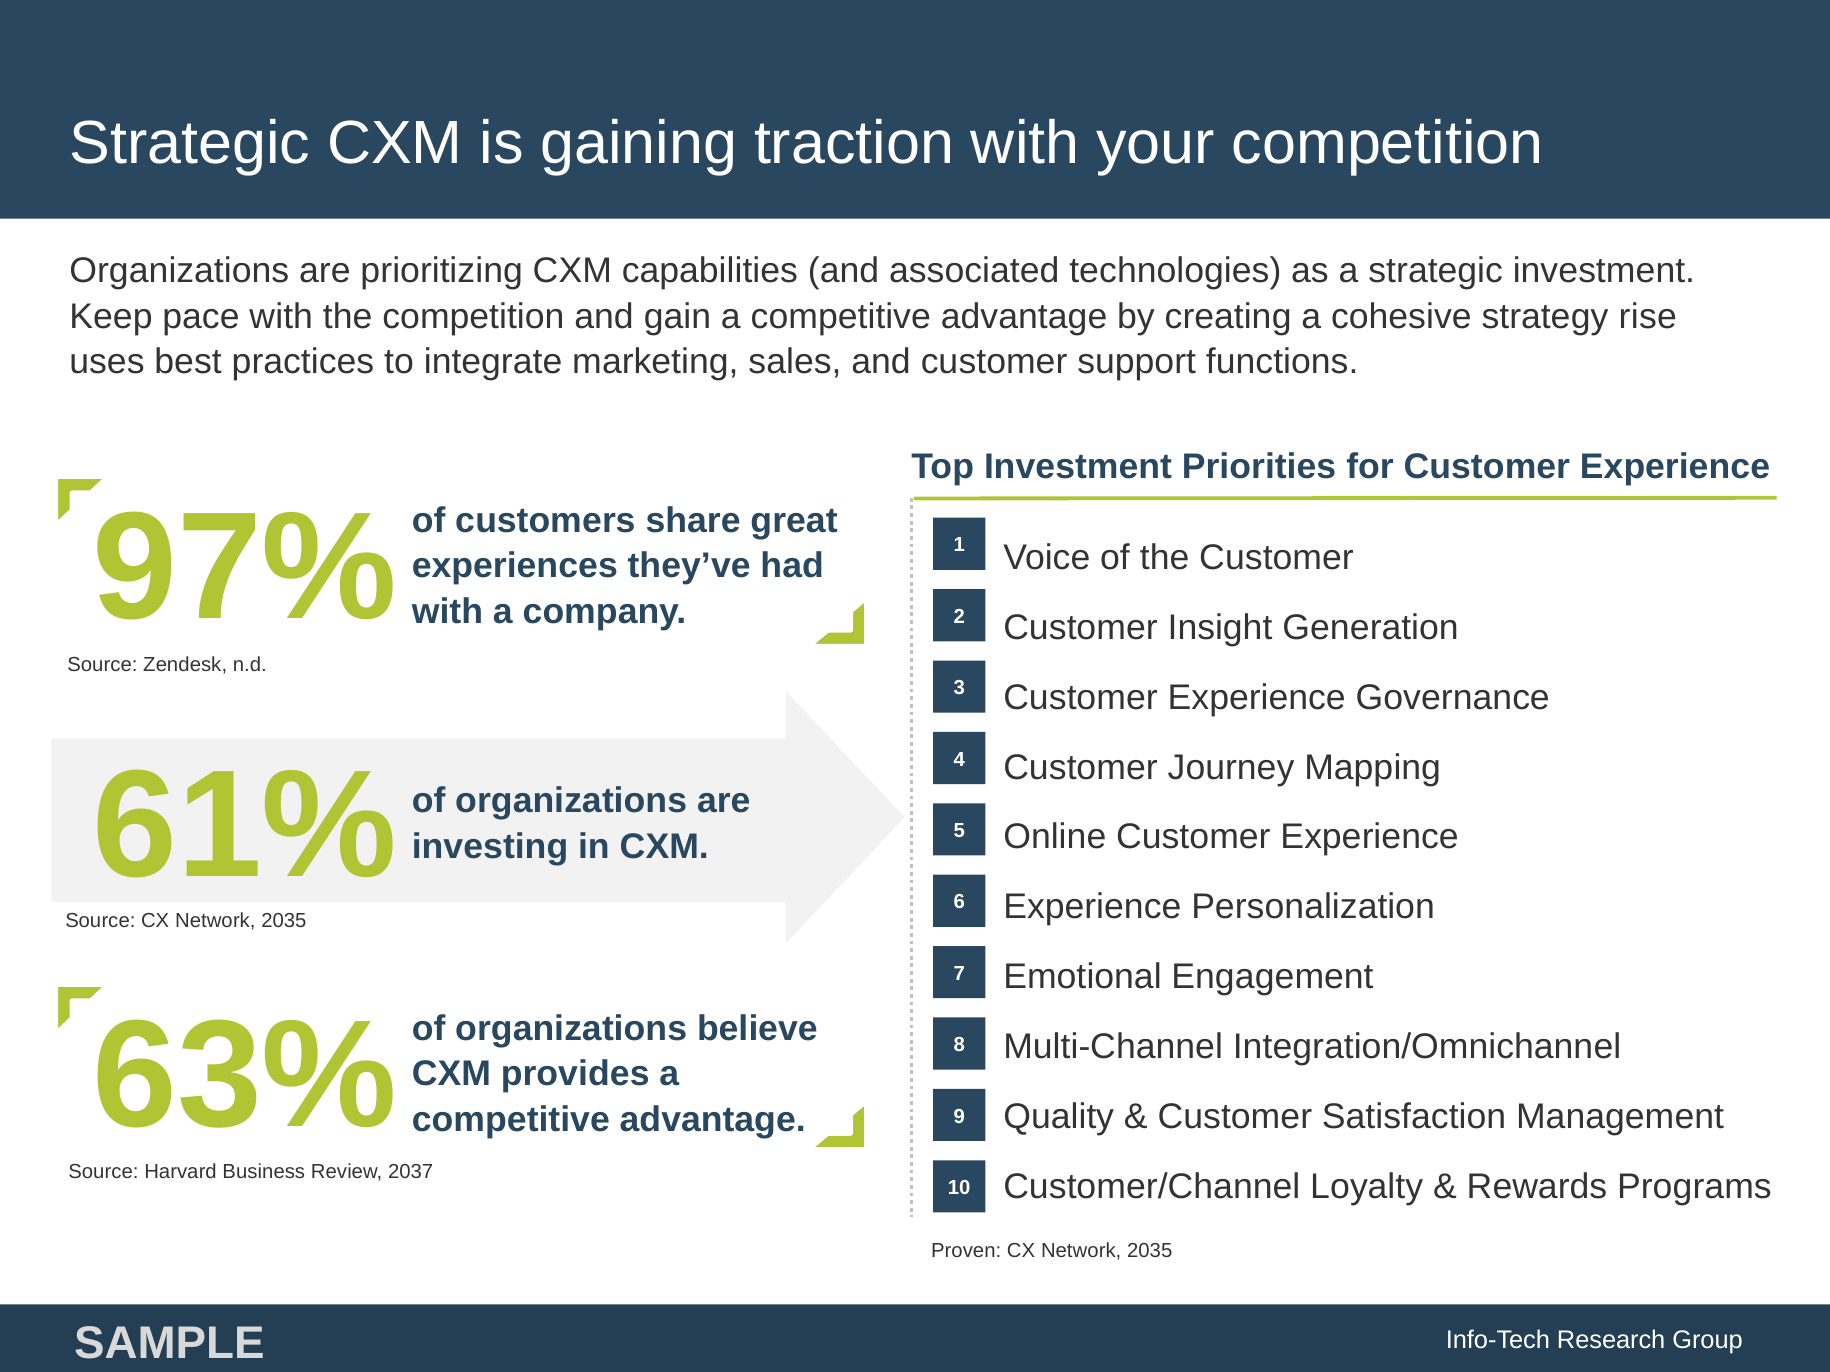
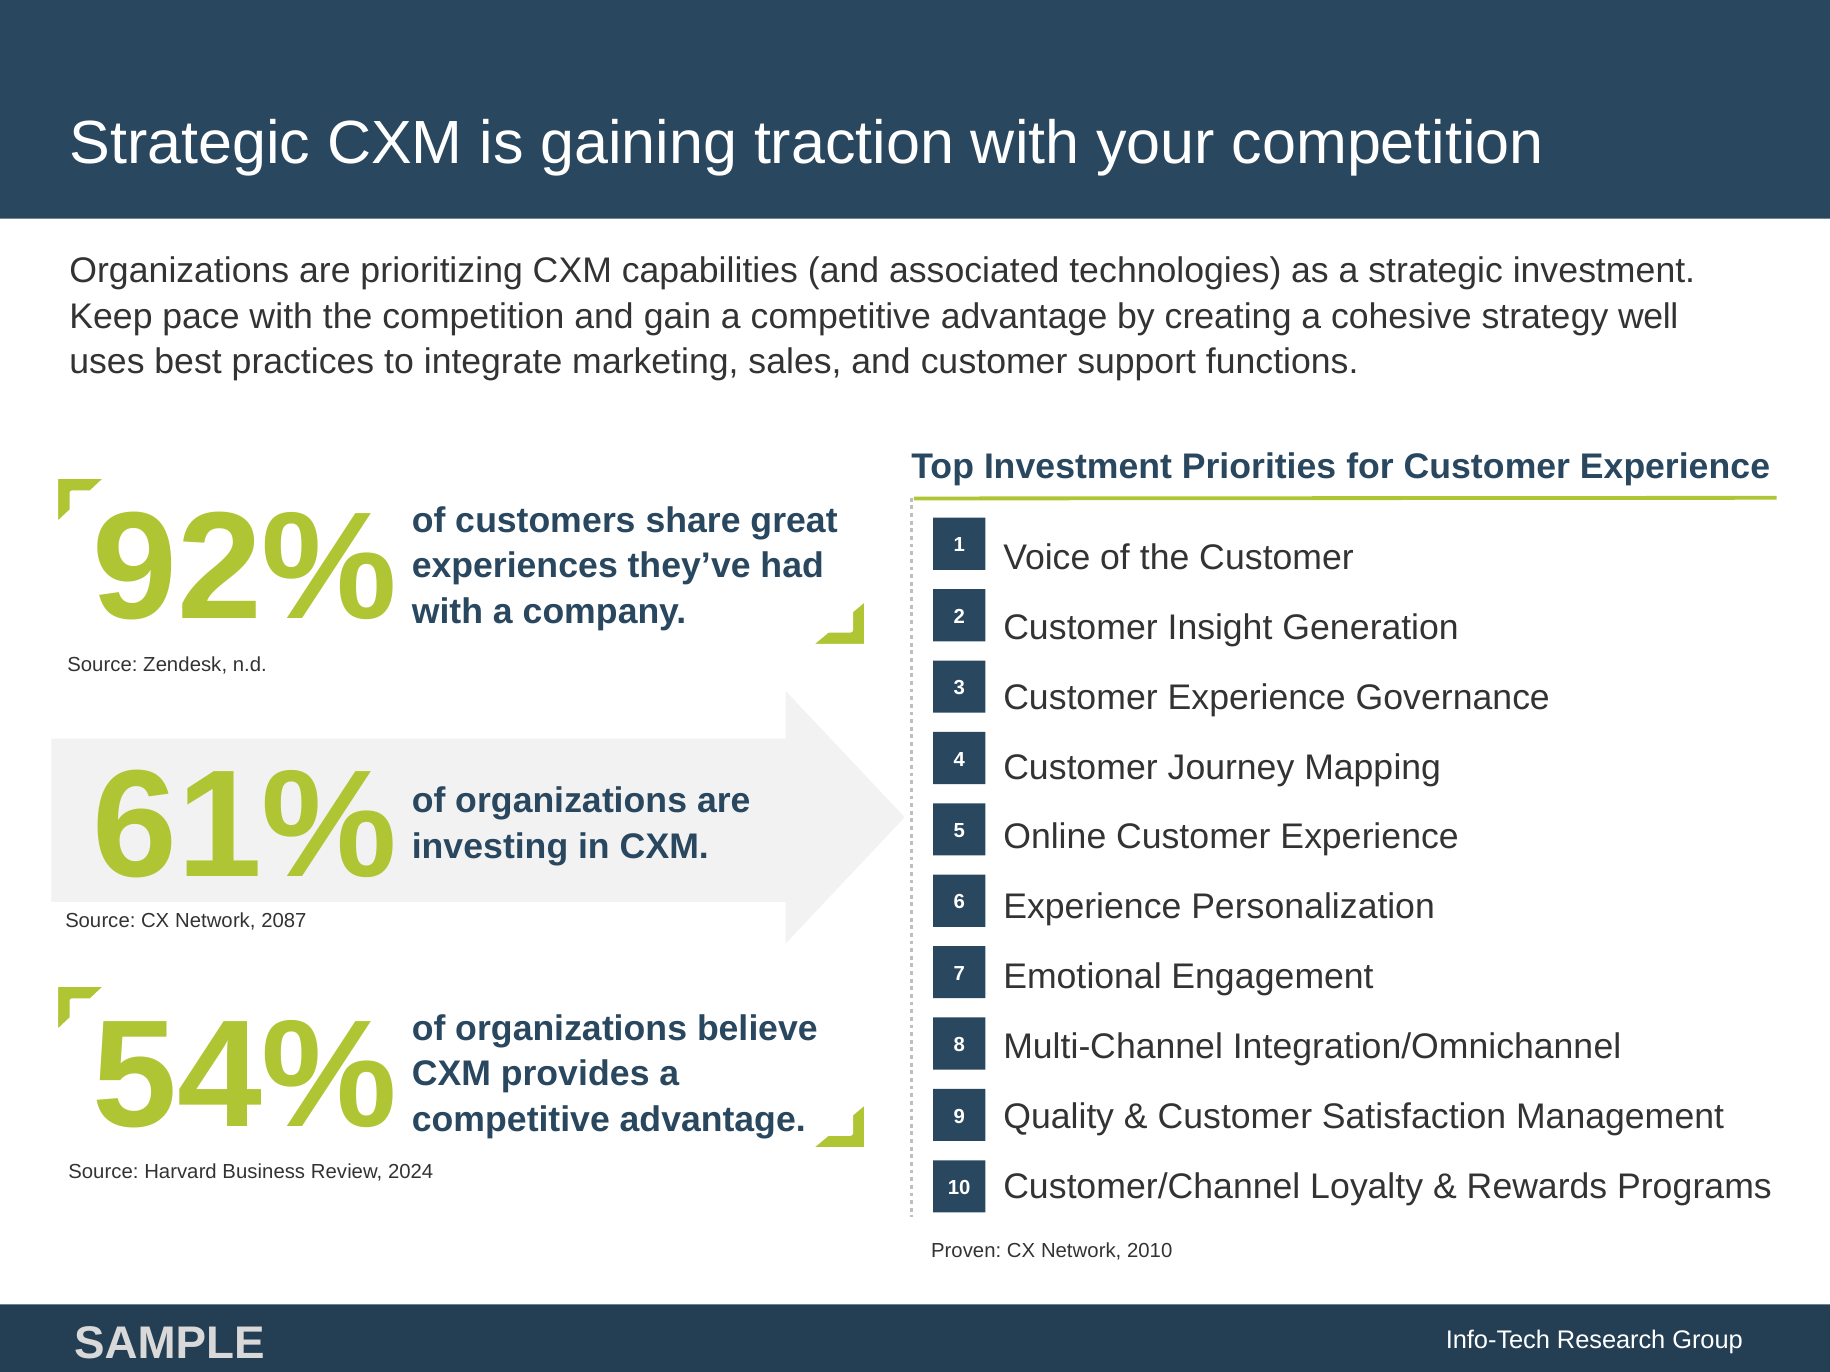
rise: rise -> well (1648, 316)
97%: 97% -> 92% (245, 568)
Source CX Network 2035: 2035 -> 2087 (284, 921)
63%: 63% -> 54% (245, 1076)
2037: 2037 -> 2024 (411, 1172)
2035: 2035 -> 2010 (1150, 1252)
